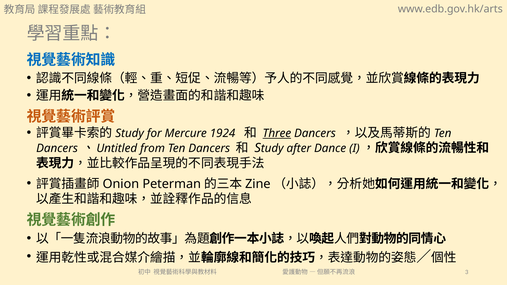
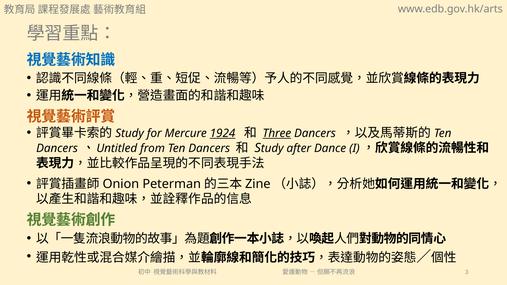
1924 underline: none -> present (223, 133)
